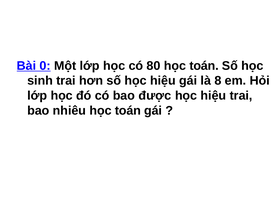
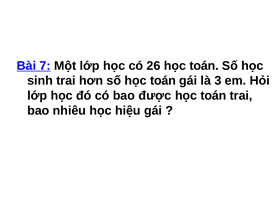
0: 0 -> 7 (45, 66)
80: 80 -> 26 (154, 66)
số học hiệu: hiệu -> toán (163, 81)
8: 8 -> 3 (218, 81)
hiệu: hiệu -> toán (213, 96)
nhiêu học toán: toán -> hiệu (128, 111)
